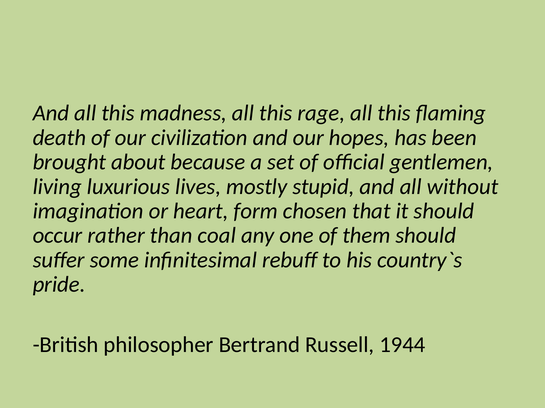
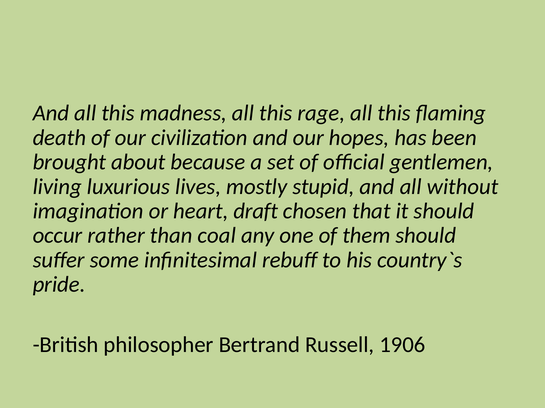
form: form -> draft (256, 211)
1944: 1944 -> 1906 (402, 345)
